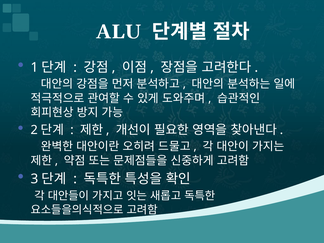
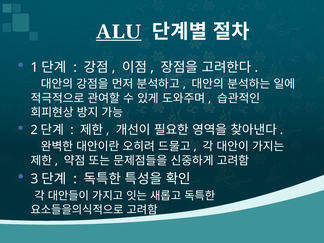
ALU underline: none -> present (119, 32)
